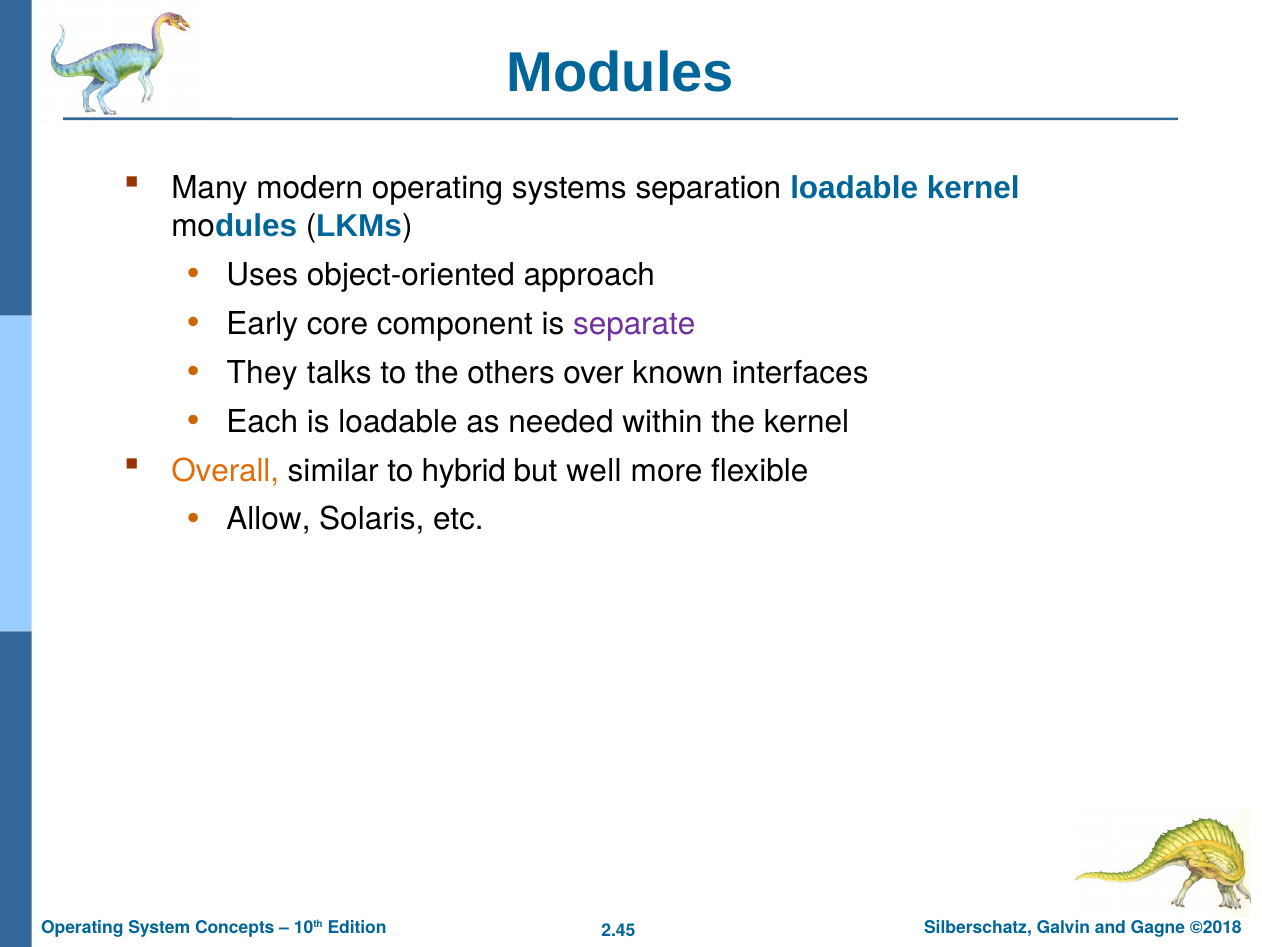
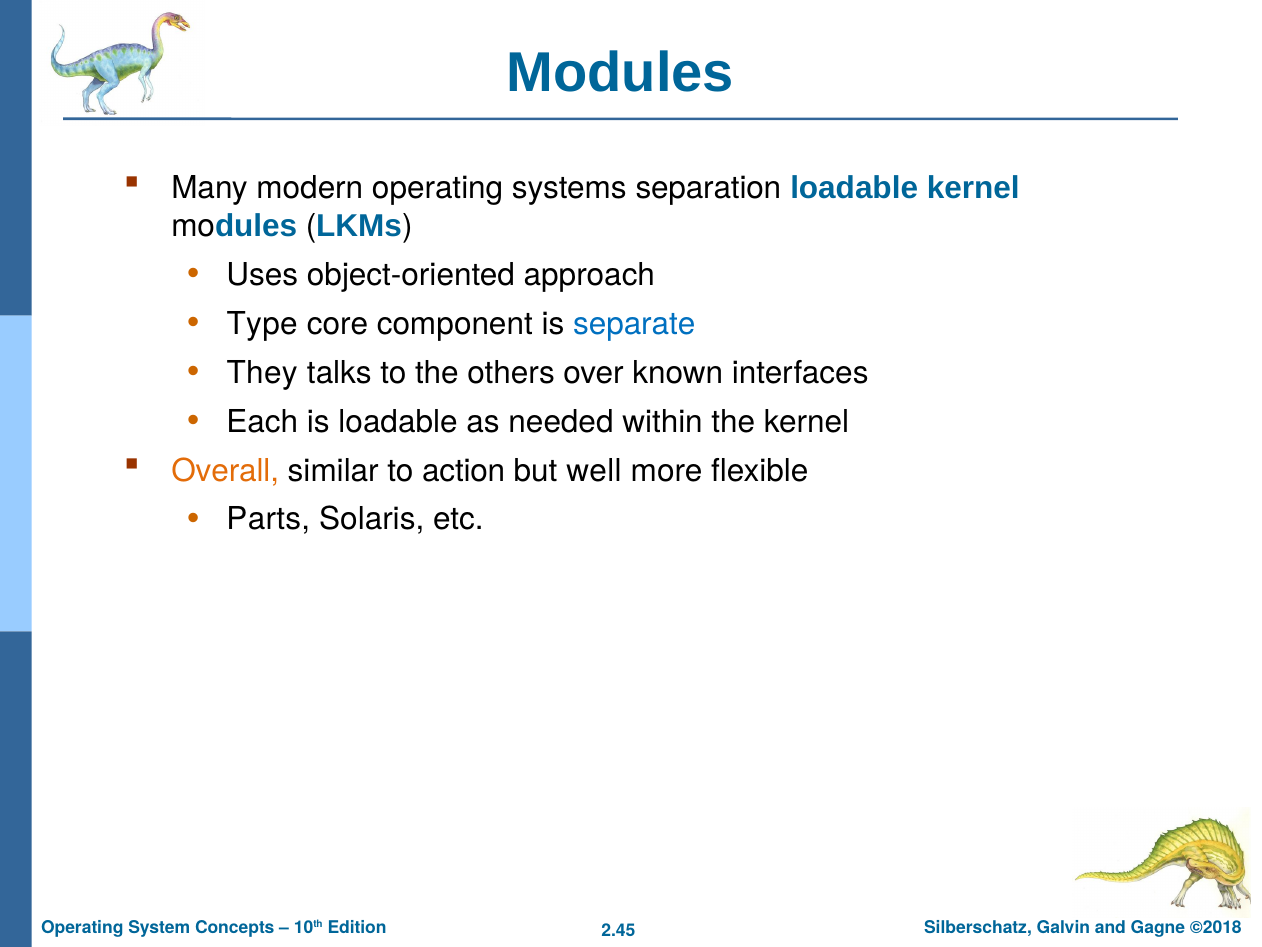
Early: Early -> Type (262, 324)
separate colour: purple -> blue (634, 324)
hybrid: hybrid -> action (464, 470)
Allow: Allow -> Parts (268, 519)
